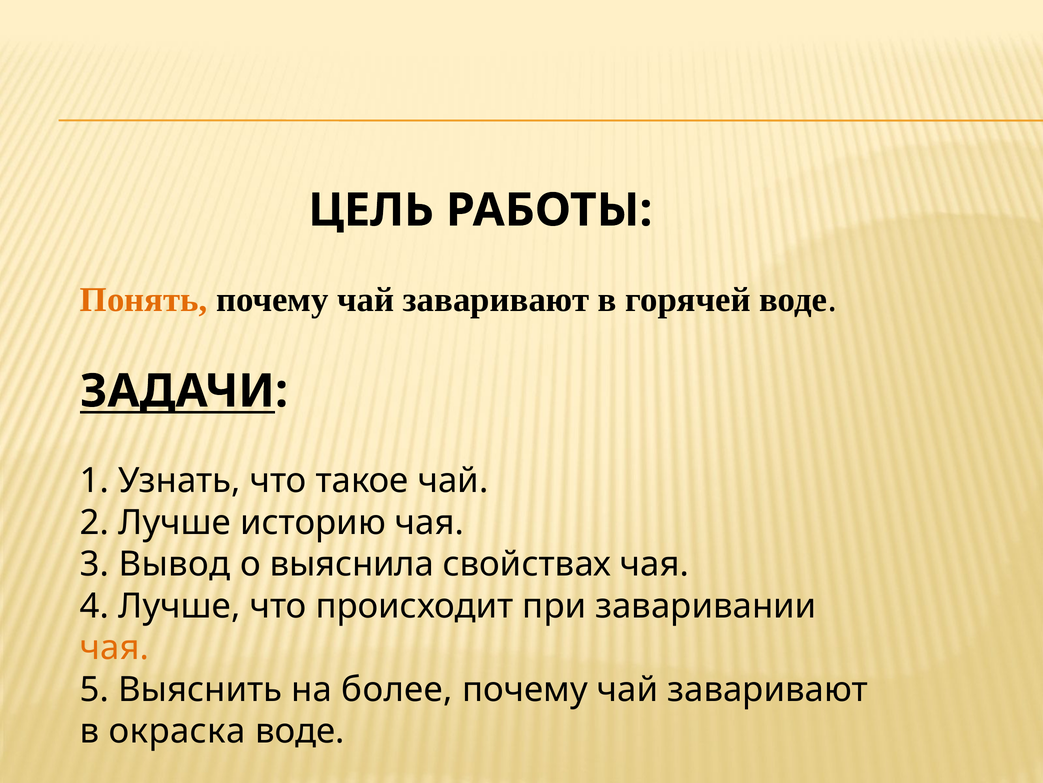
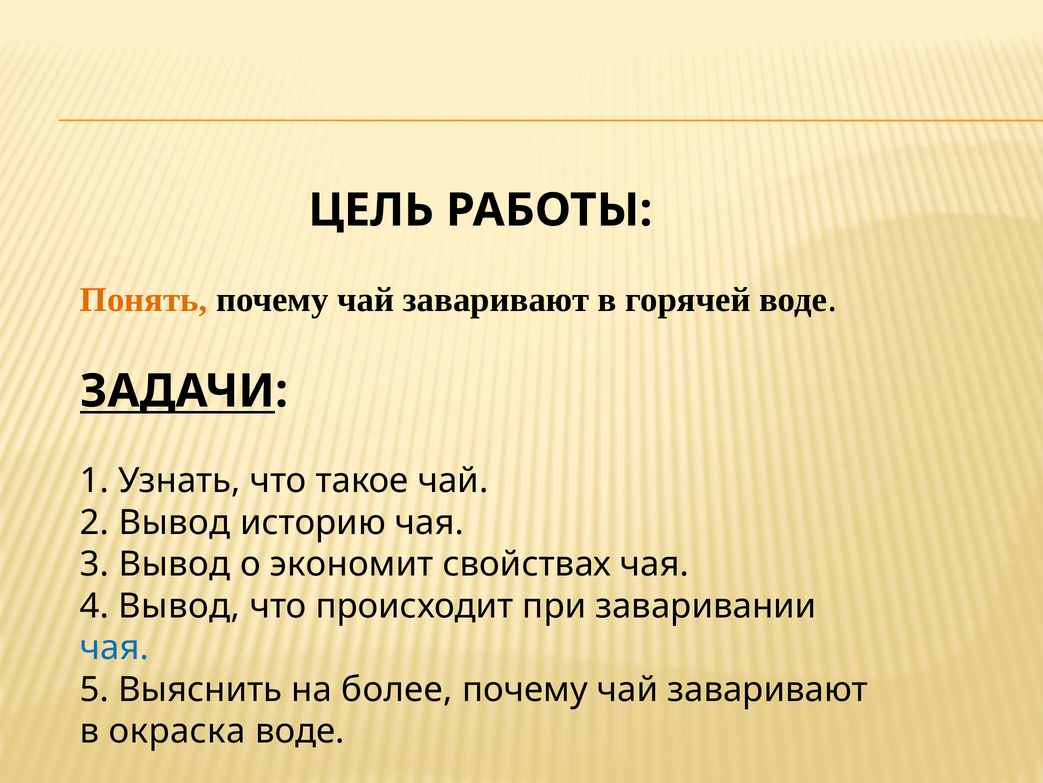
2 Лучше: Лучше -> Вывод (175, 522)
выяснила: выяснила -> экономит (352, 564)
4 Лучше: Лучше -> Вывод (179, 606)
чая colour: orange -> blue (115, 647)
